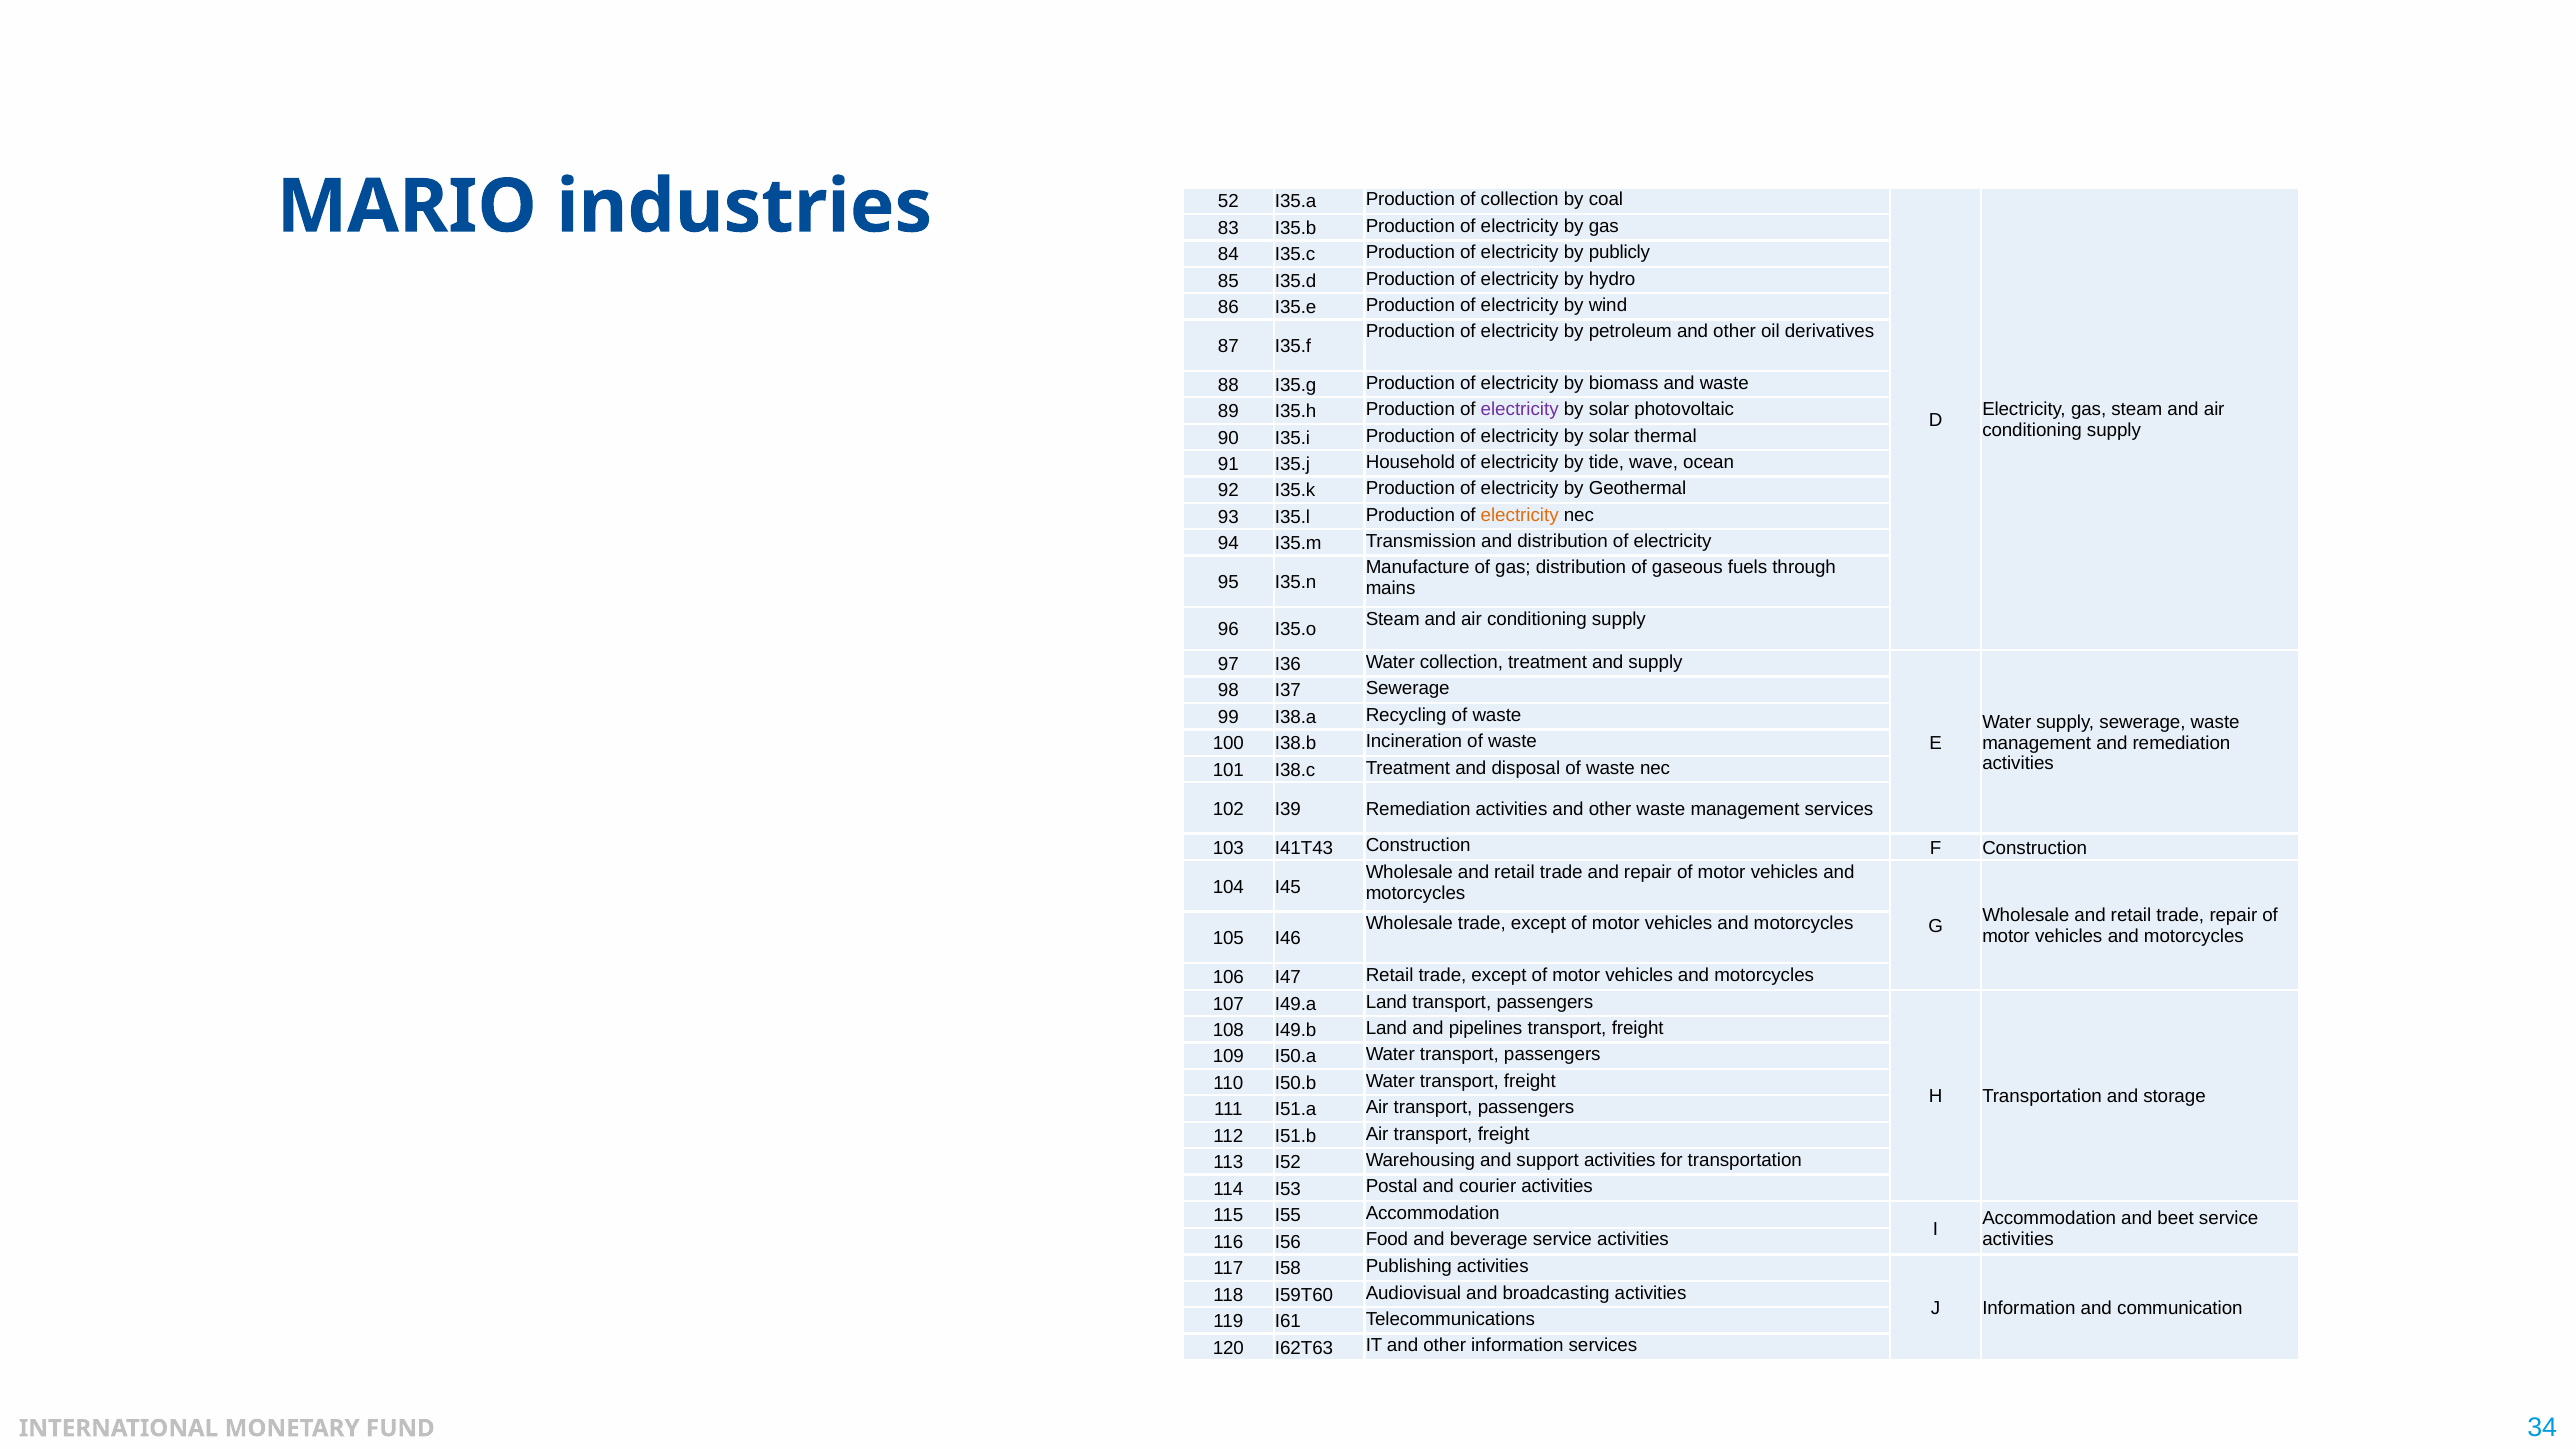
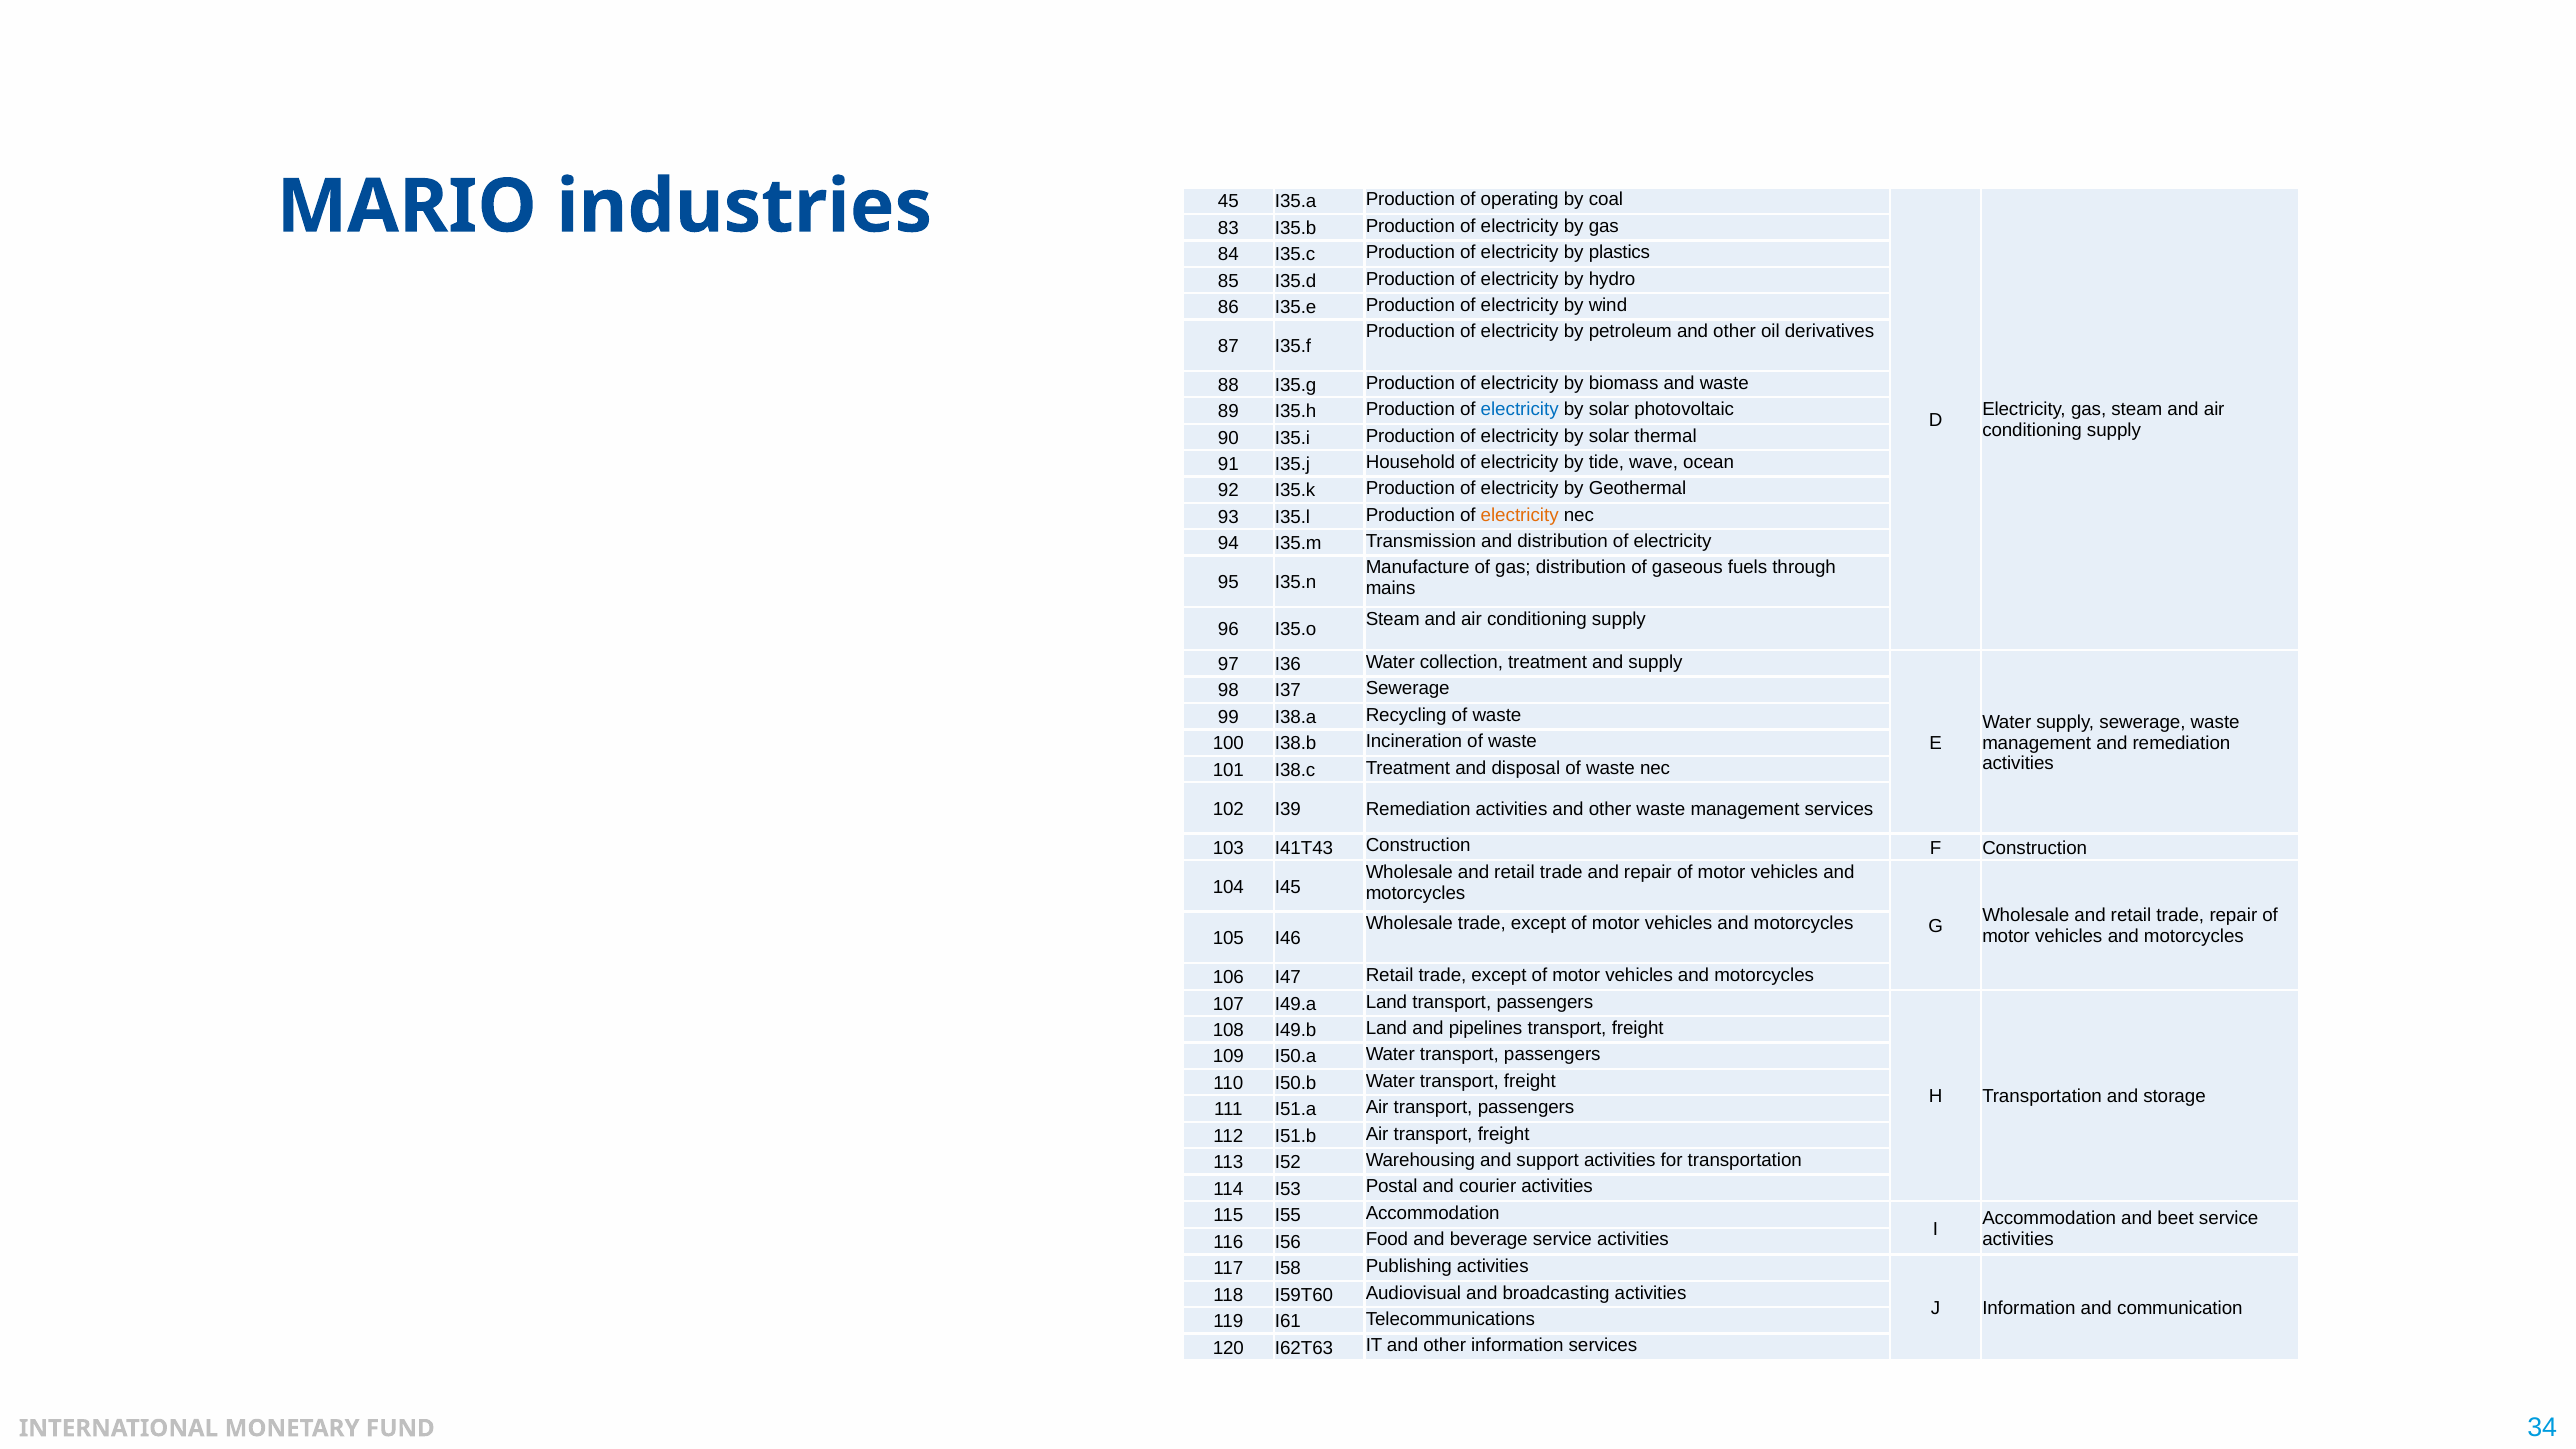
52: 52 -> 45 (1228, 202)
of collection: collection -> operating (1520, 200)
publicly: publicly -> plastics (1619, 252)
electricity colour: purple -> blue (1520, 409)
